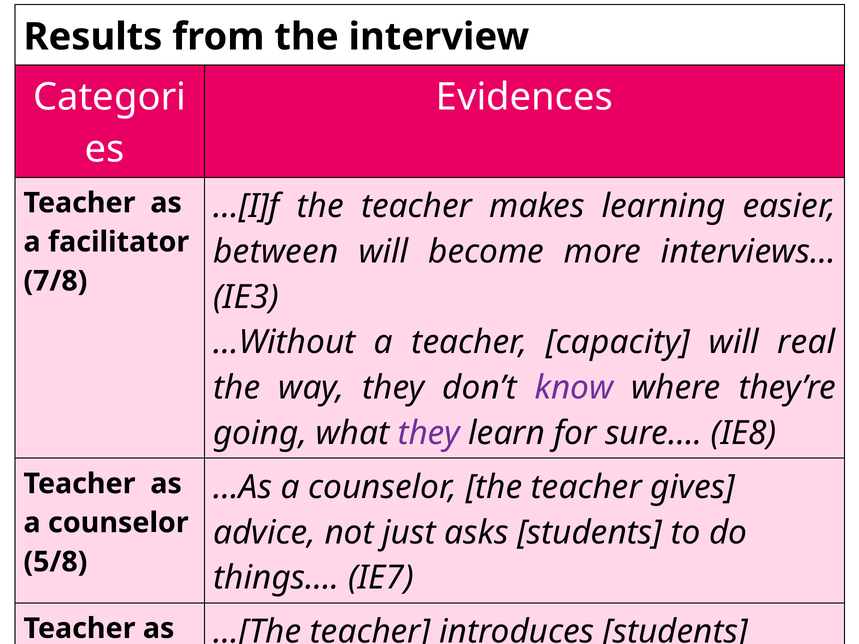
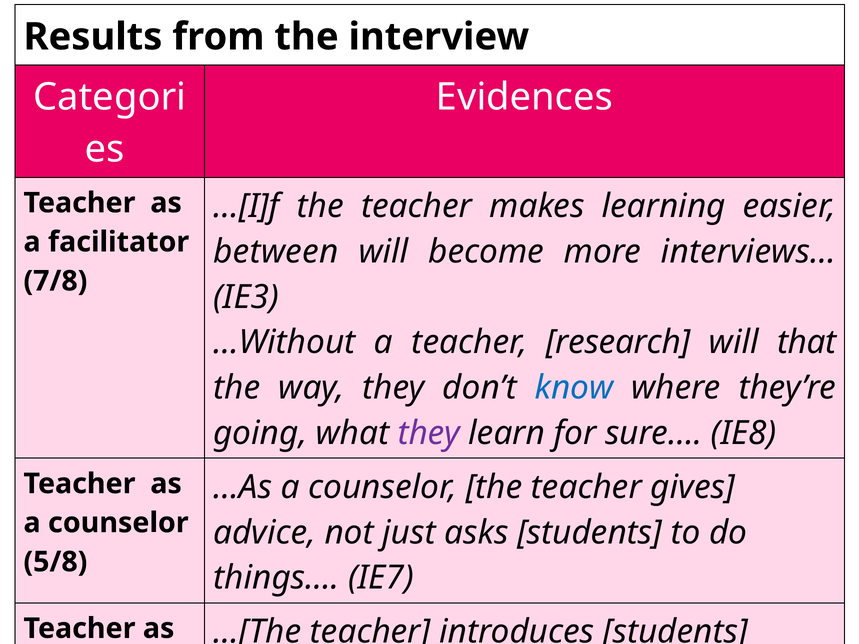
capacity: capacity -> research (618, 343)
real: real -> that (807, 343)
know colour: purple -> blue (574, 388)
